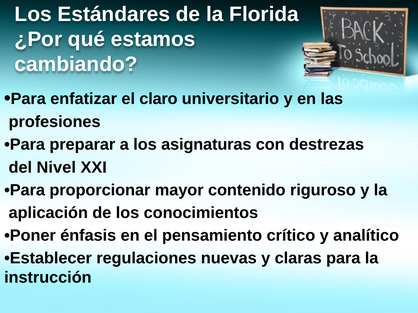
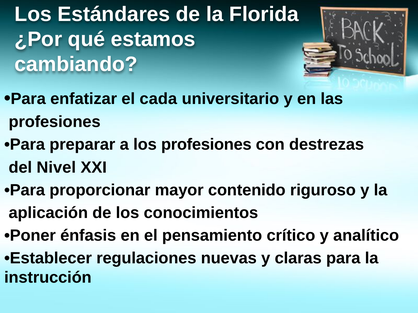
claro: claro -> cada (158, 99)
los asignaturas: asignaturas -> profesiones (206, 145)
